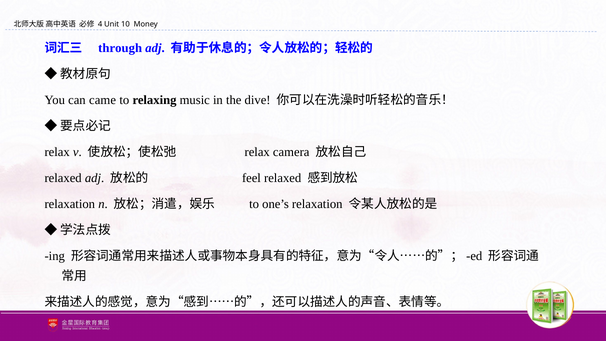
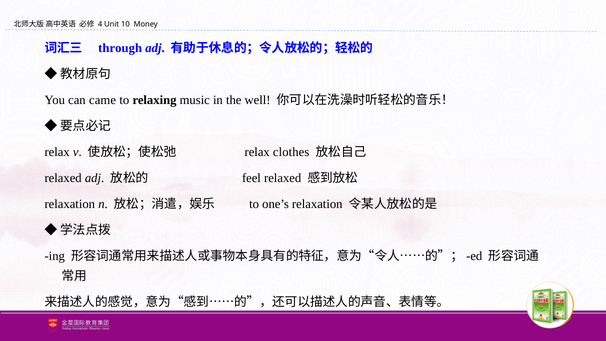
dive: dive -> well (258, 100)
camera: camera -> clothes (291, 152)
